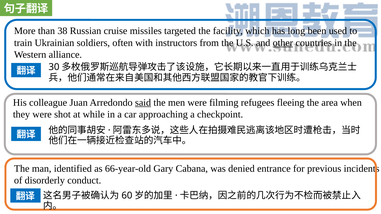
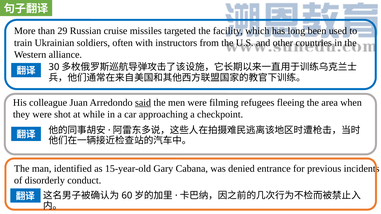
38: 38 -> 29 (62, 31)
other underline: present -> none (283, 43)
66-year-old: 66-year-old -> 15-year-old (128, 169)
